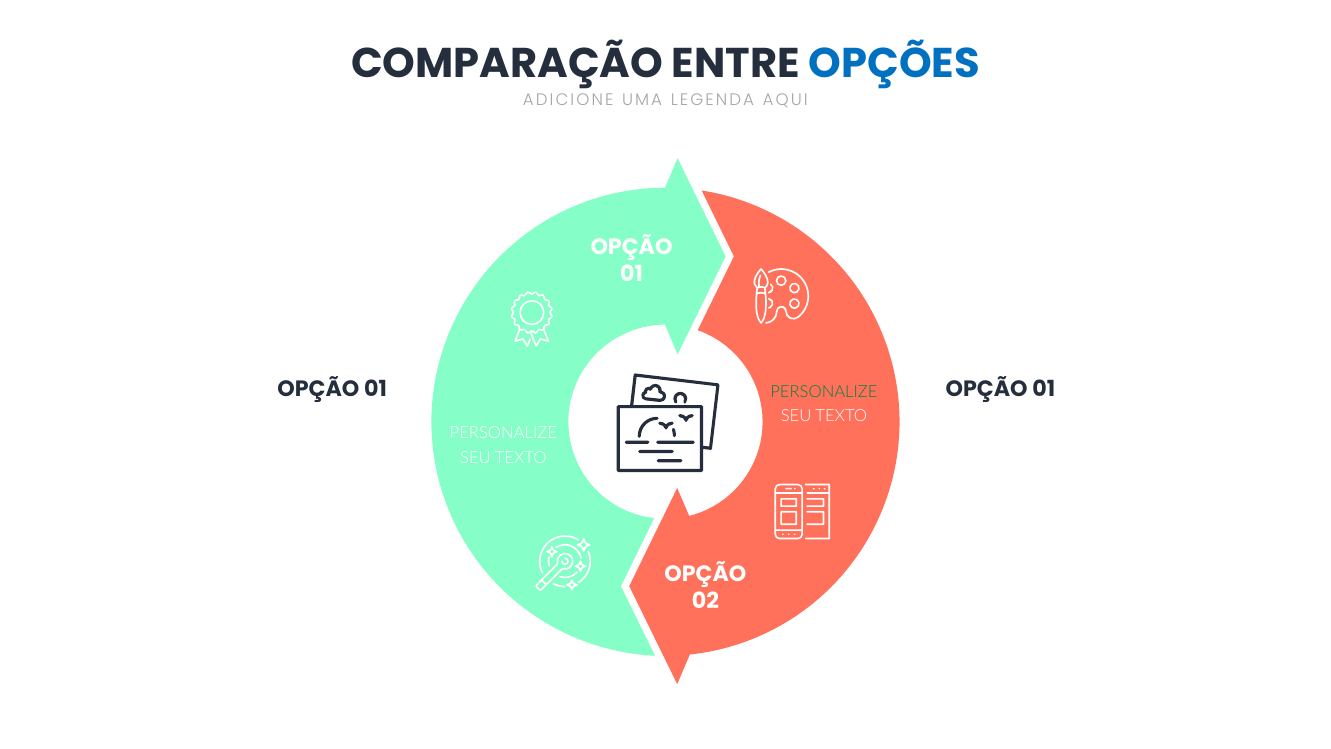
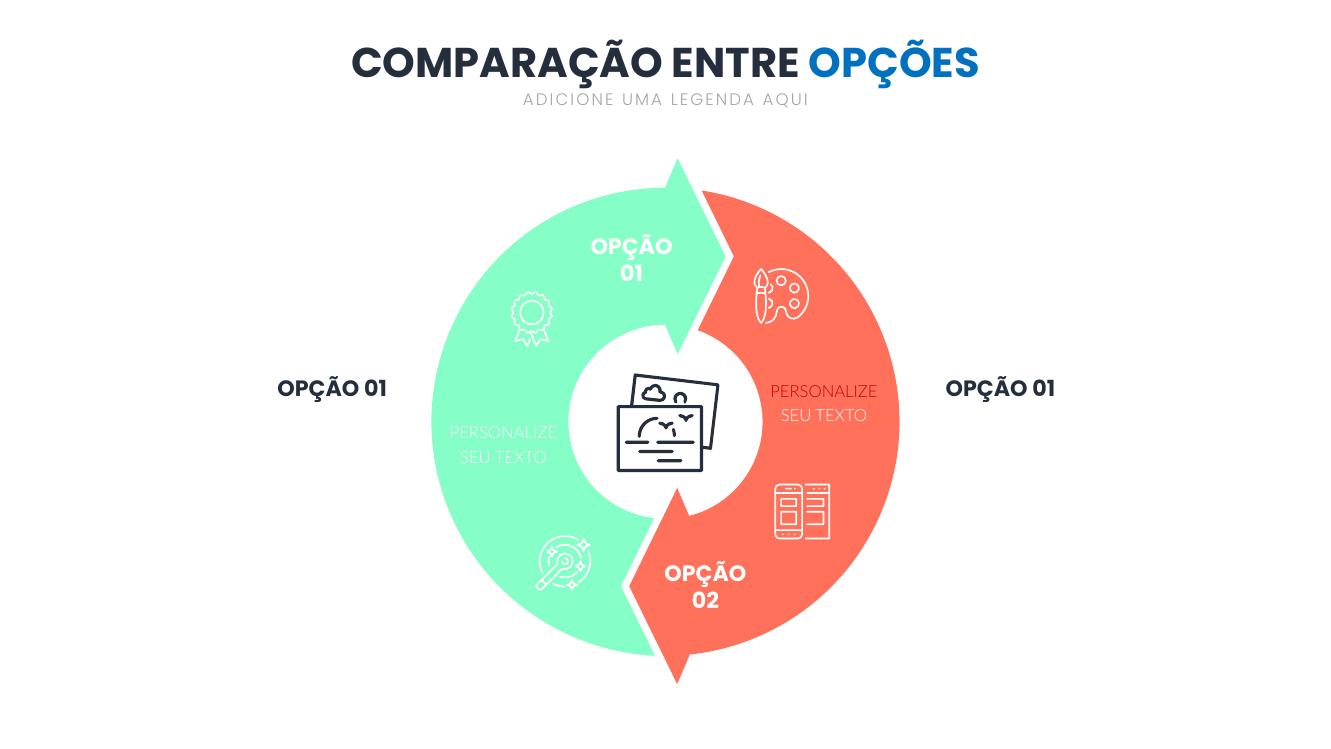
PERSONALIZE colour: green -> red (824, 392)
